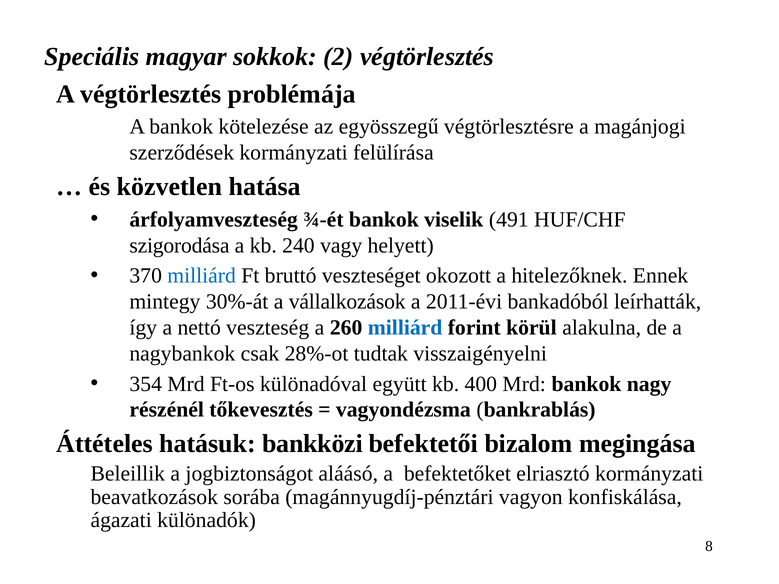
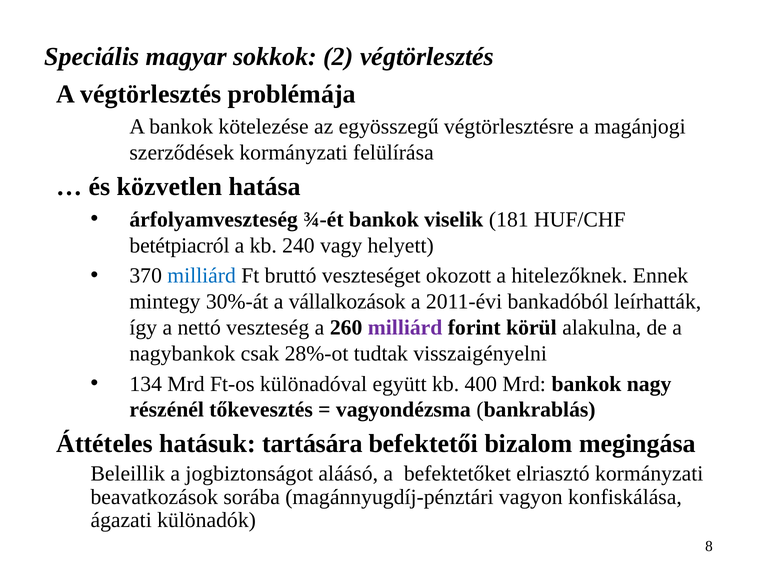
491: 491 -> 181 (509, 220)
szigorodása: szigorodása -> betétpiacról (179, 246)
milliárd colour: blue -> purple (405, 328)
354: 354 -> 134 (146, 384)
bankközi: bankközi -> tartására (312, 444)
